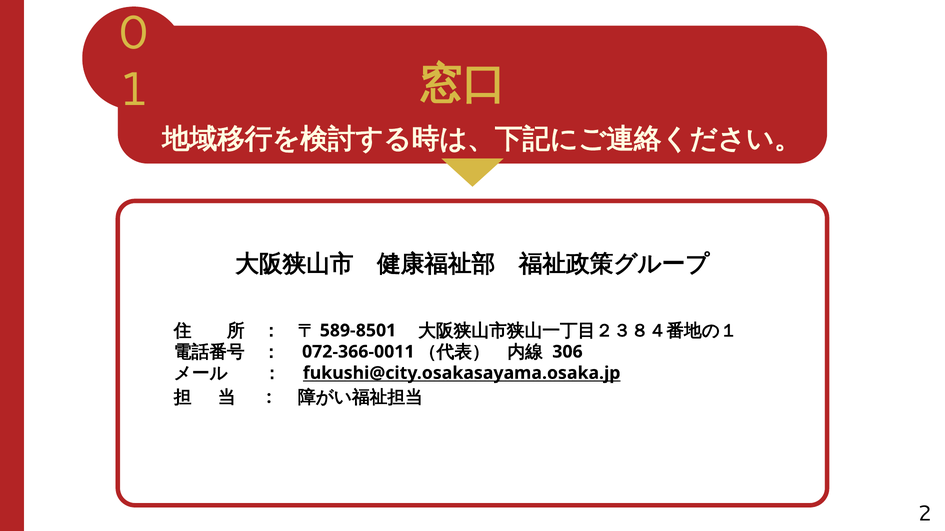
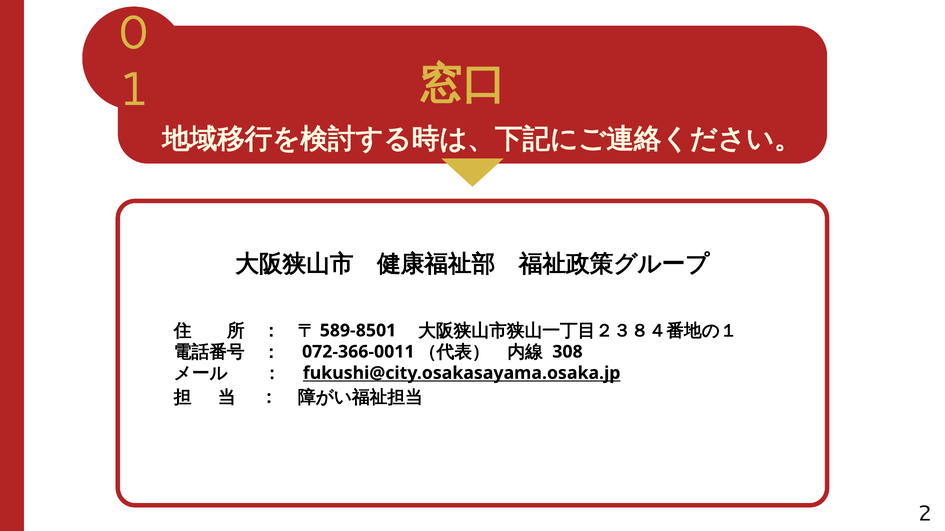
306: 306 -> 308 (567, 352)
